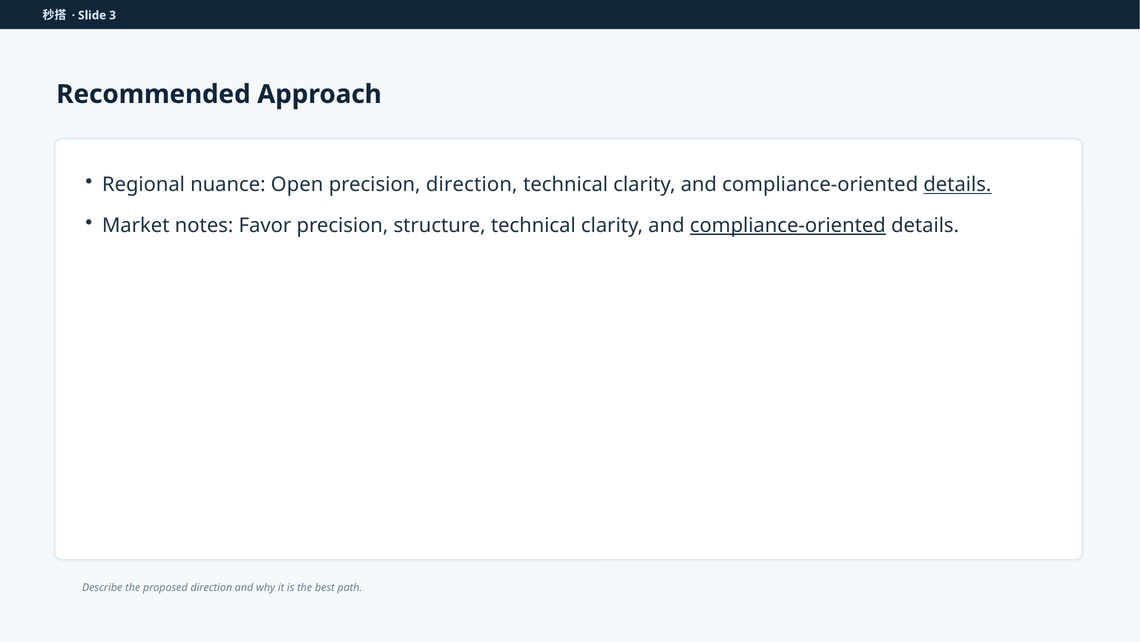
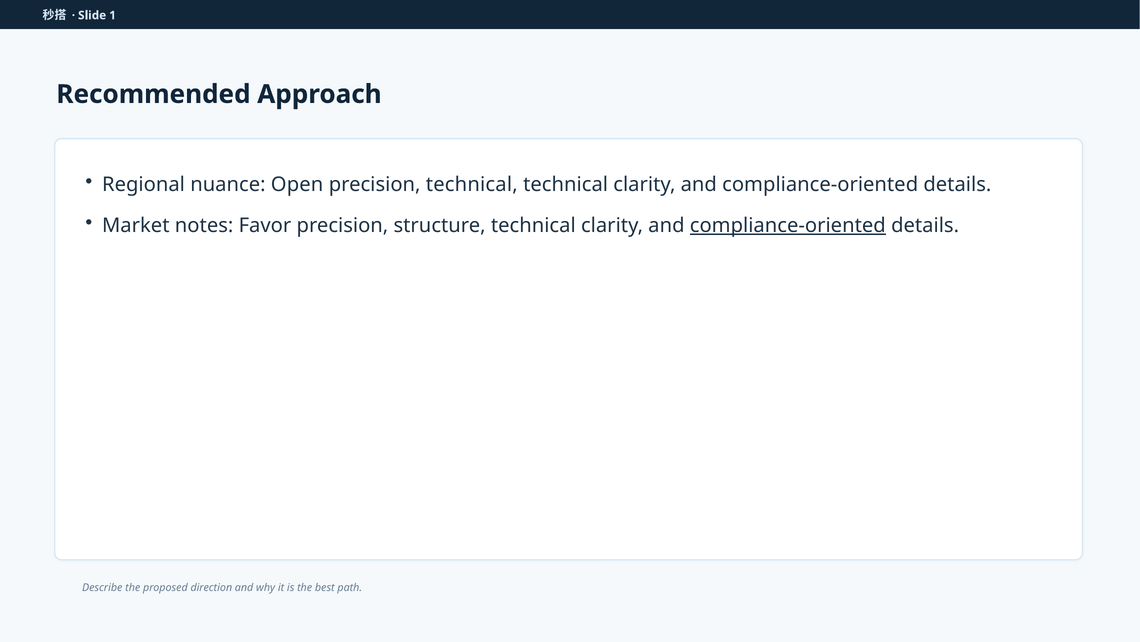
3: 3 -> 1 (113, 15)
precision direction: direction -> technical (472, 184)
details underline: present -> none (957, 184)
